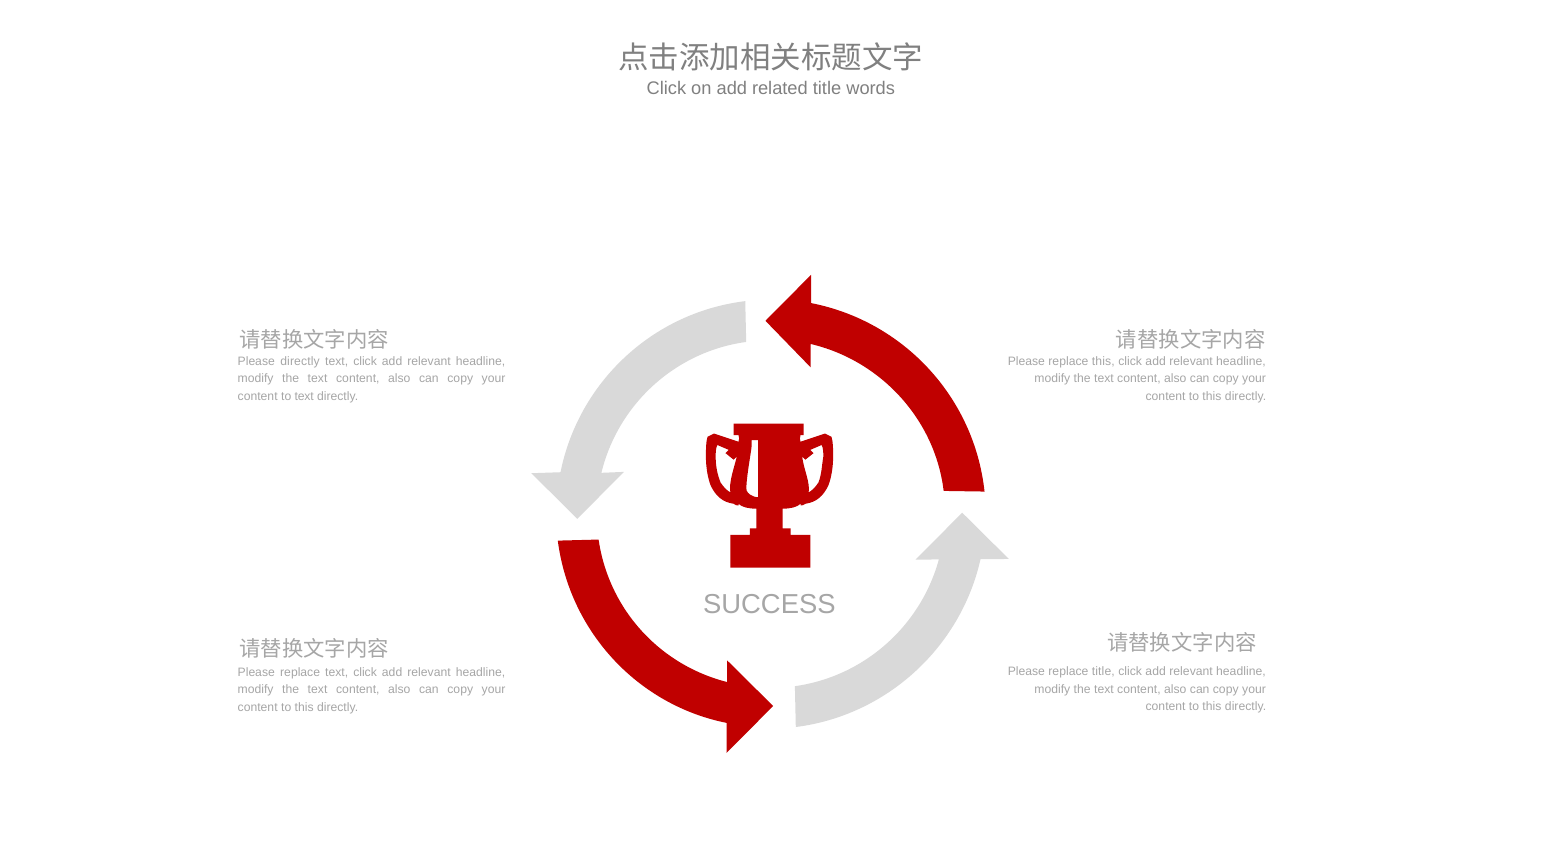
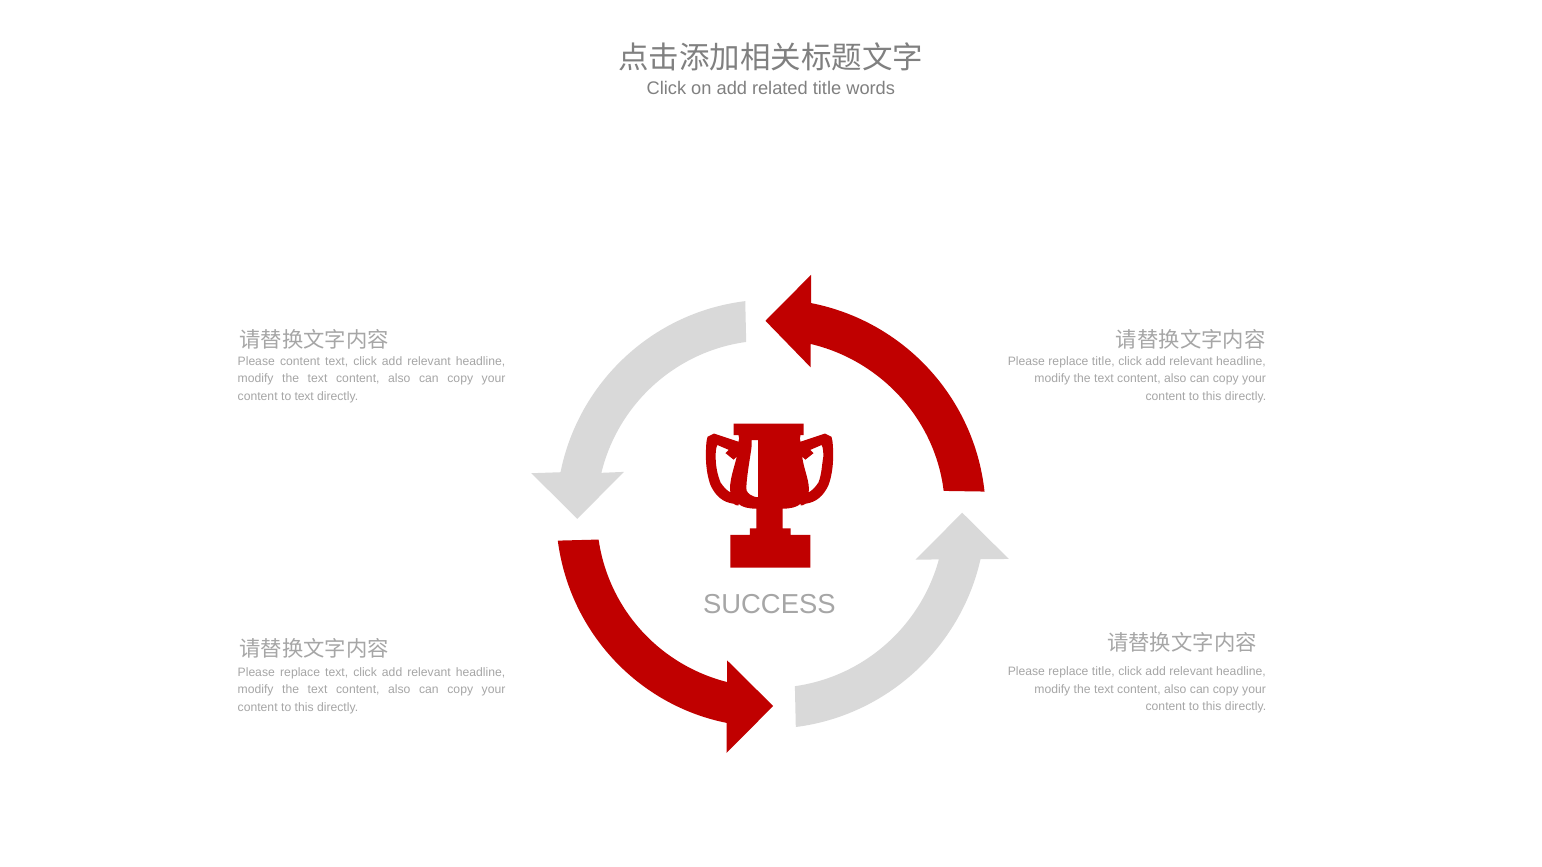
Please directly: directly -> content (300, 361)
this: this -> title (1103, 361)
